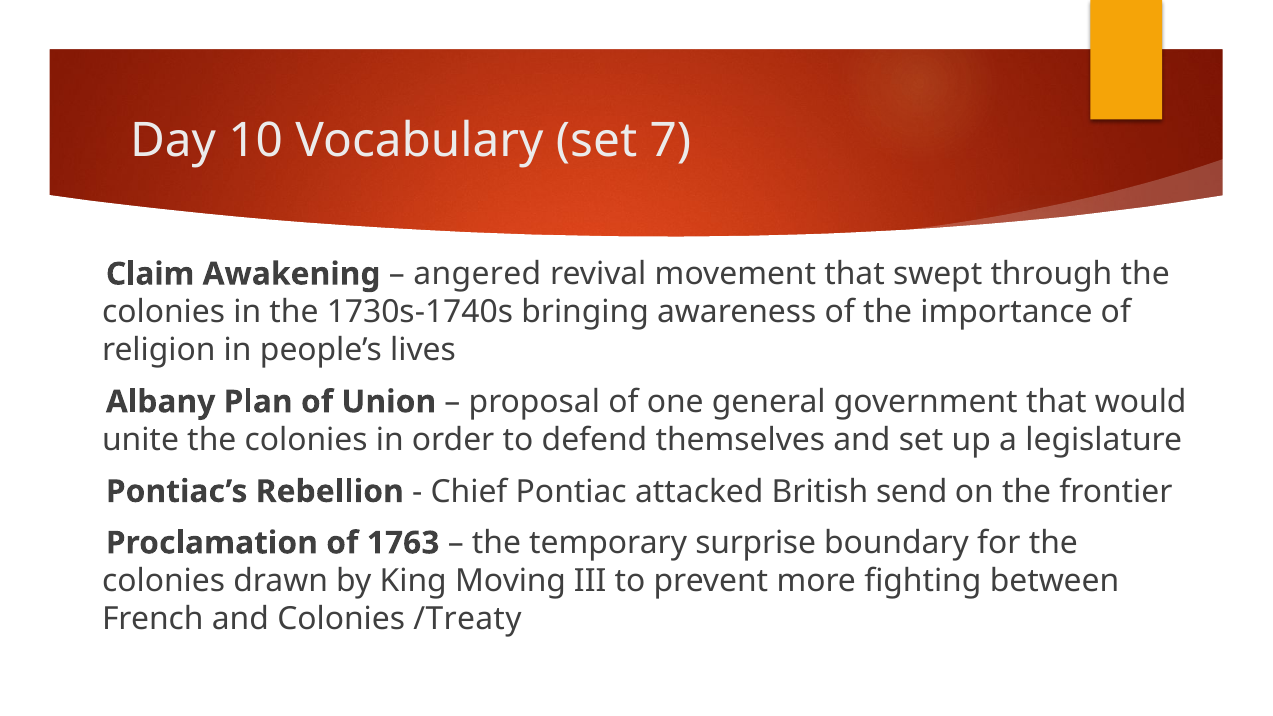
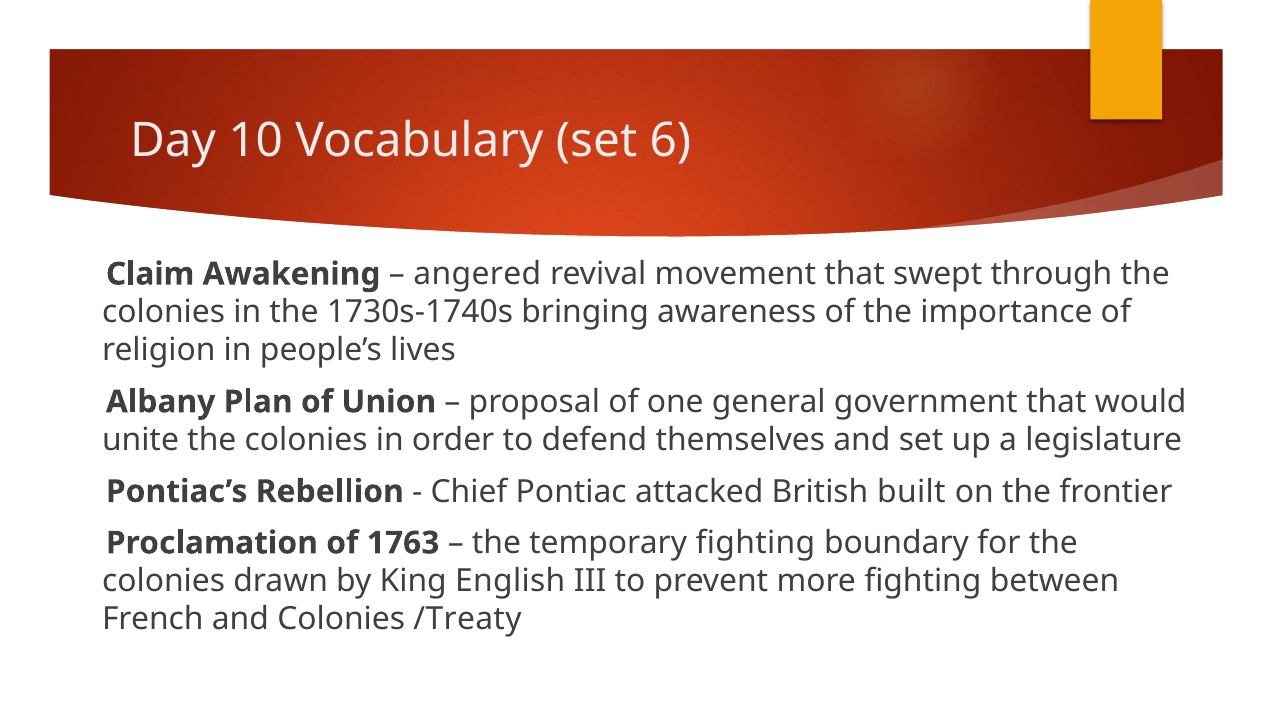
7: 7 -> 6 (670, 140)
send: send -> built (911, 492)
temporary surprise: surprise -> fighting (755, 543)
Moving: Moving -> English (510, 581)
